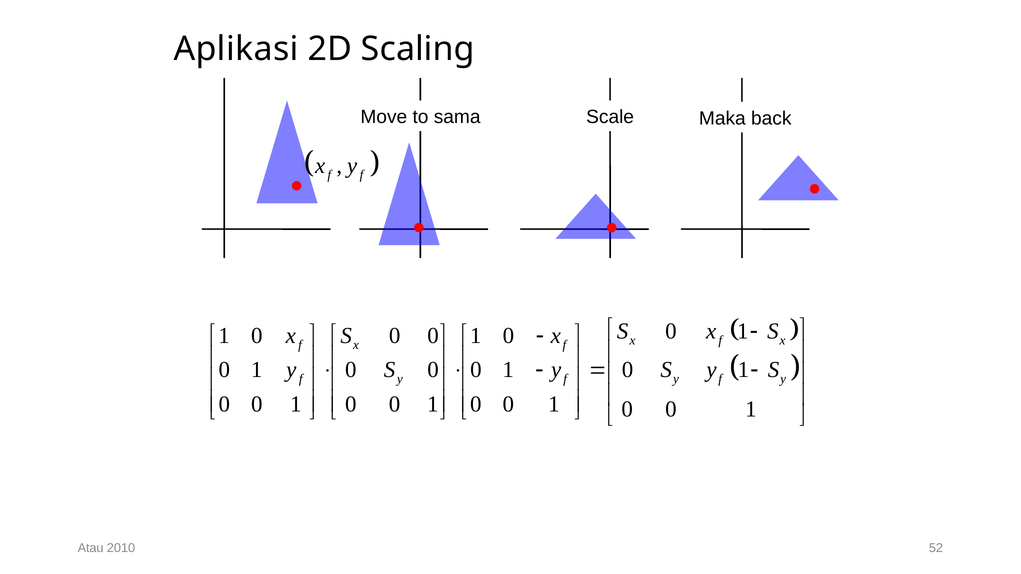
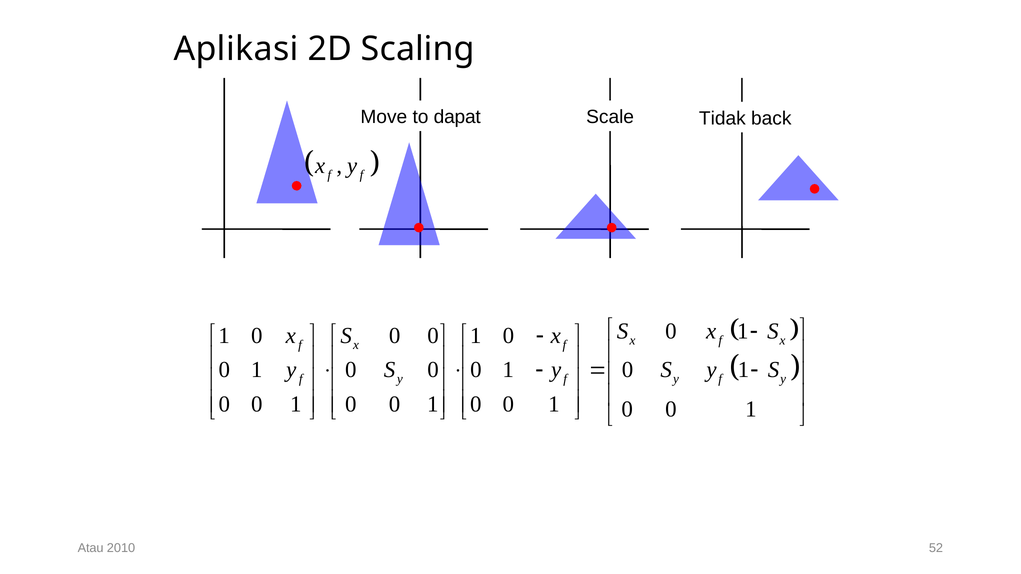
sama: sama -> dapat (457, 117)
Maka: Maka -> Tidak (722, 119)
